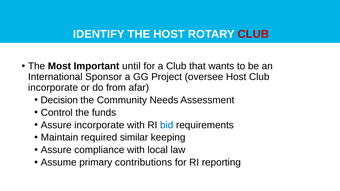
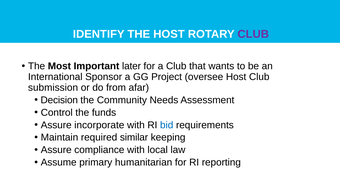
CLUB colour: red -> purple (253, 34)
until: until -> later (131, 66)
incorporate: incorporate -> submission (53, 88)
contributions: contributions -> humanitarian (144, 163)
